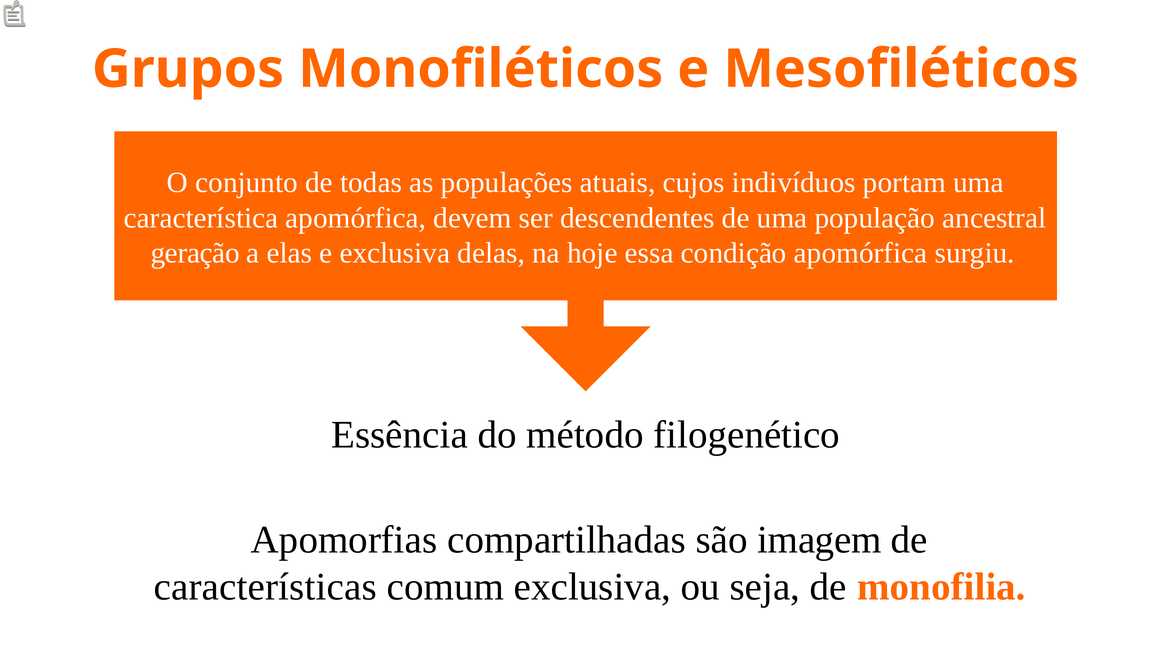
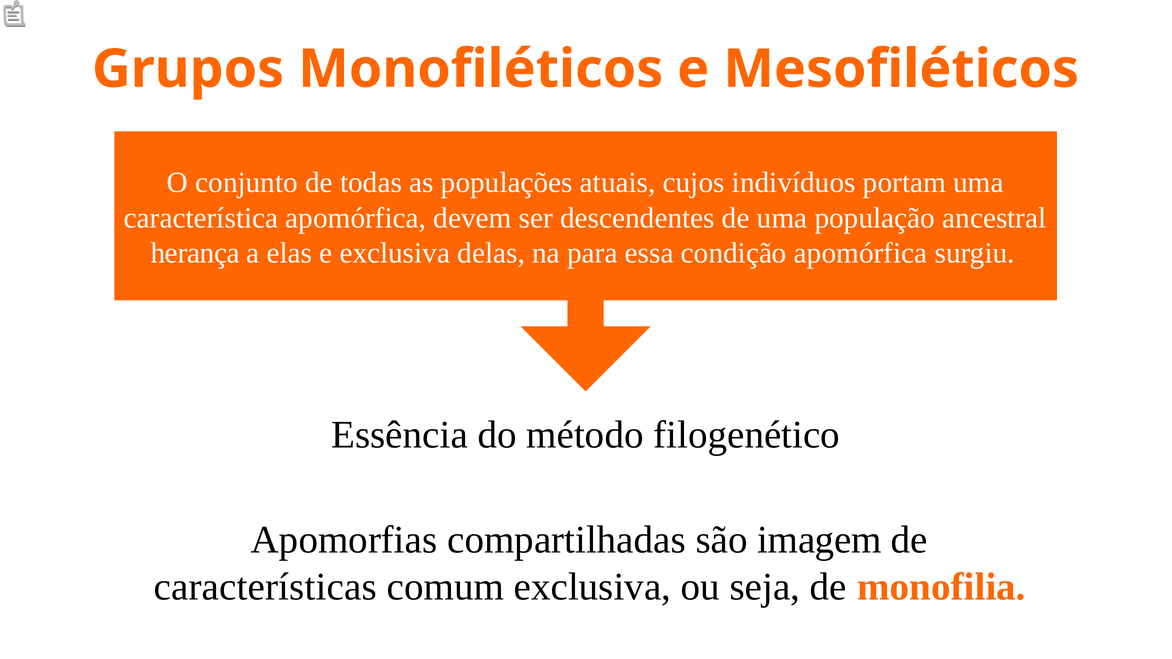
geração: geração -> herança (195, 253)
hoje: hoje -> para (592, 253)
